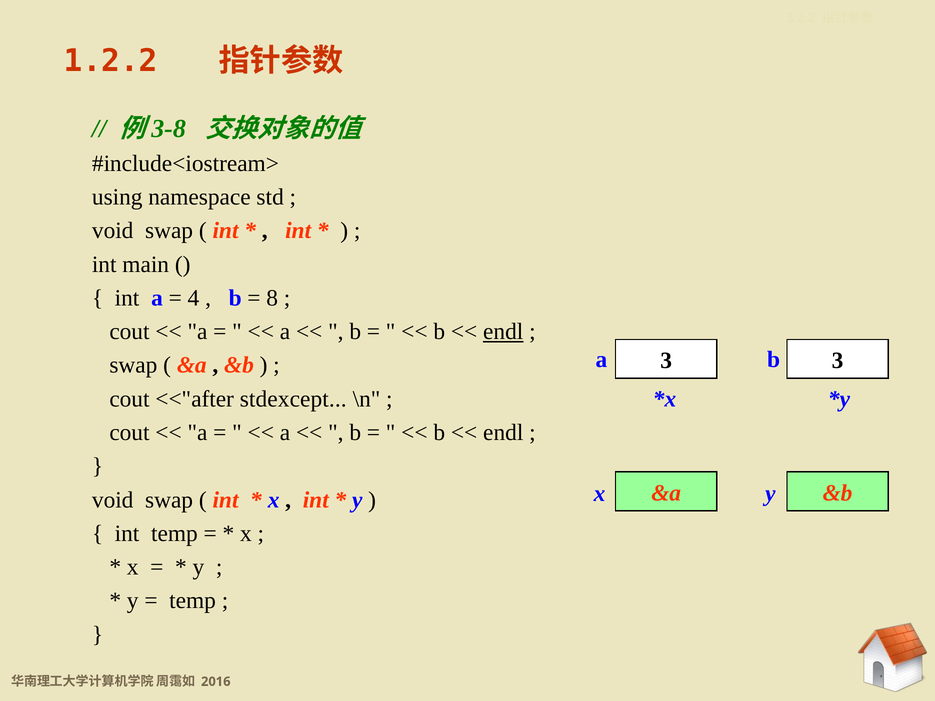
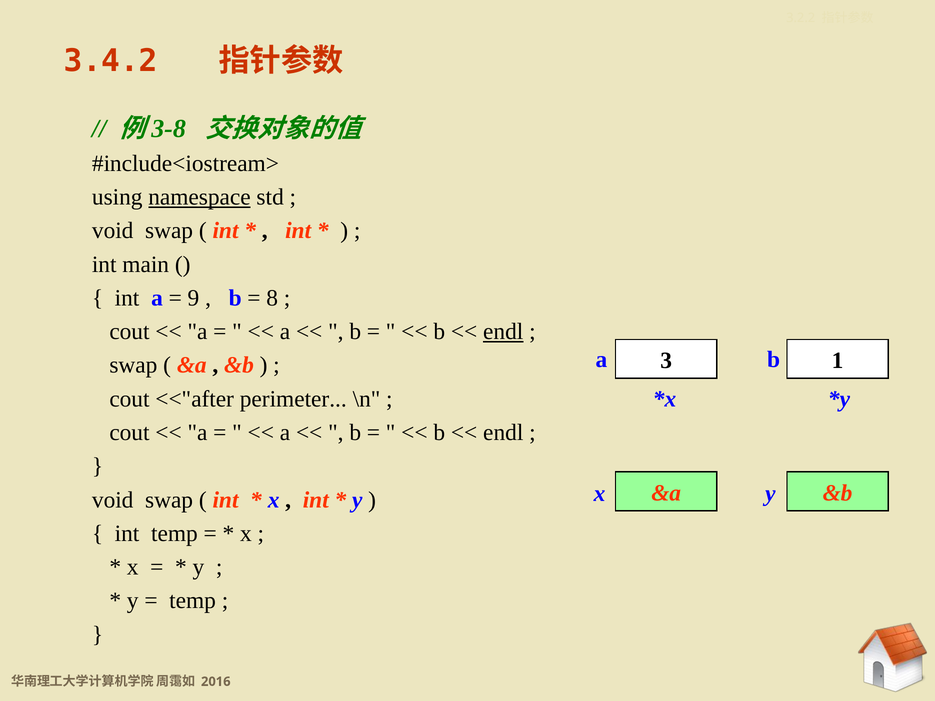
1.2.2: 1.2.2 -> 3.4.2 (111, 61)
namespace underline: none -> present (199, 197)
4: 4 -> 9 (193, 298)
a 3: 3 -> 1 (838, 361)
stdexcept: stdexcept -> perimeter (293, 399)
